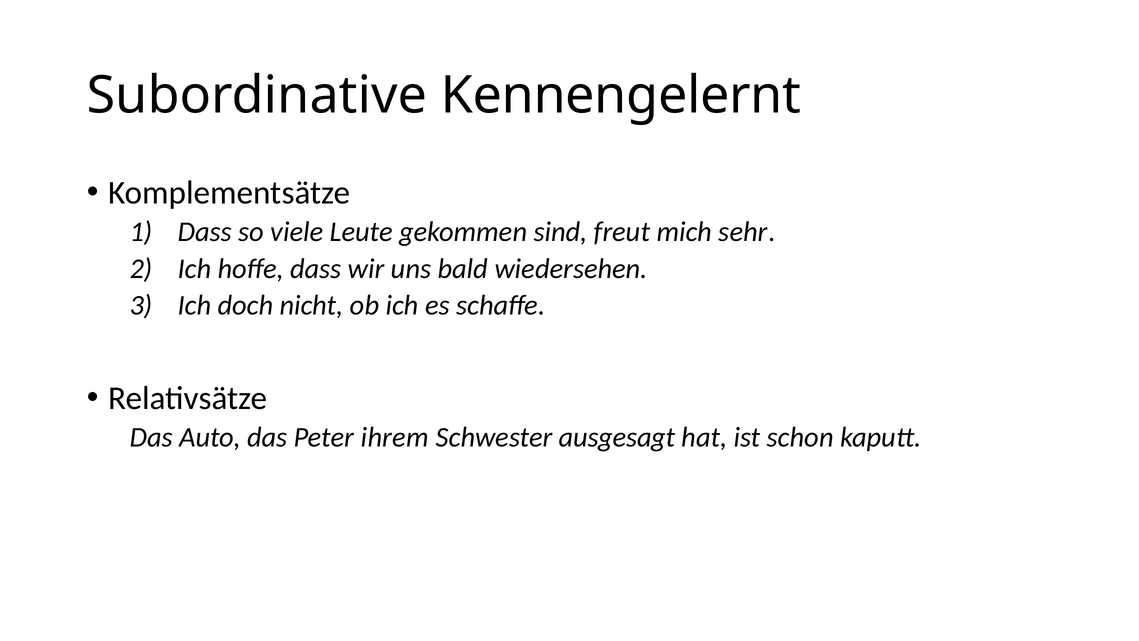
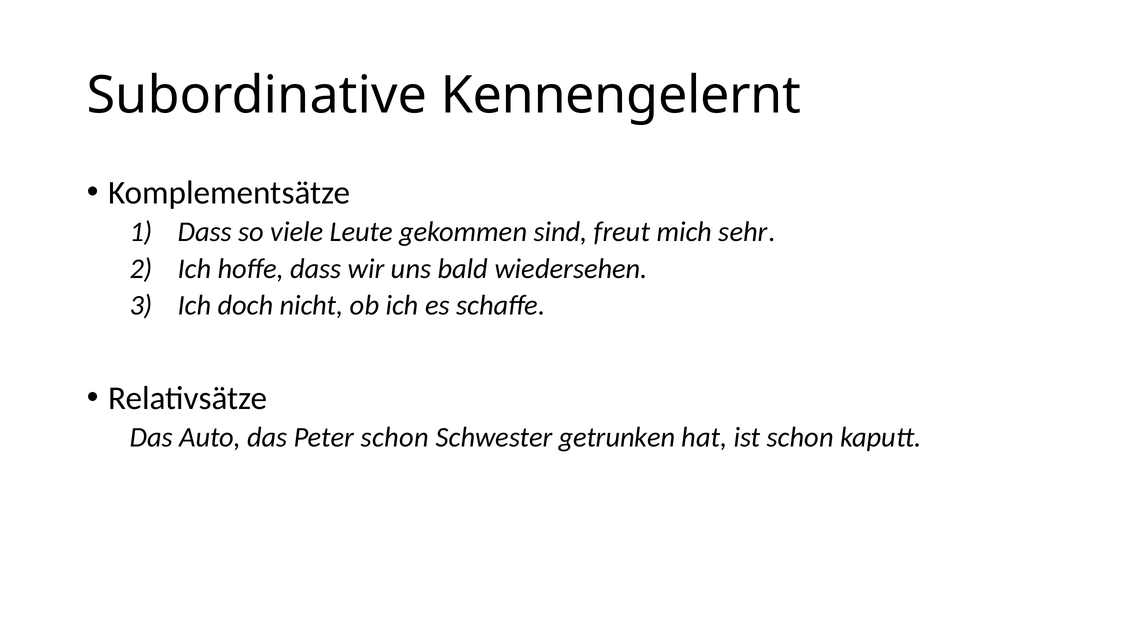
Peter ihrem: ihrem -> schon (395, 437)
ausgesagt: ausgesagt -> getrunken (617, 437)
